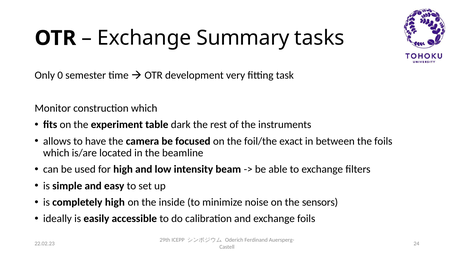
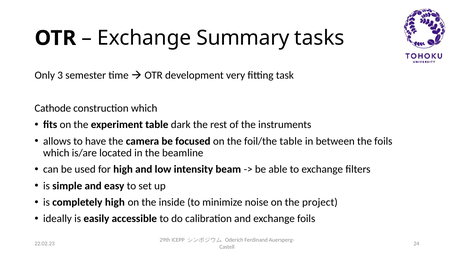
0: 0 -> 3 (60, 75)
Monitor: Monitor -> Cathode (53, 108)
foil/the exact: exact -> table (291, 141)
sensors: sensors -> project (320, 203)
